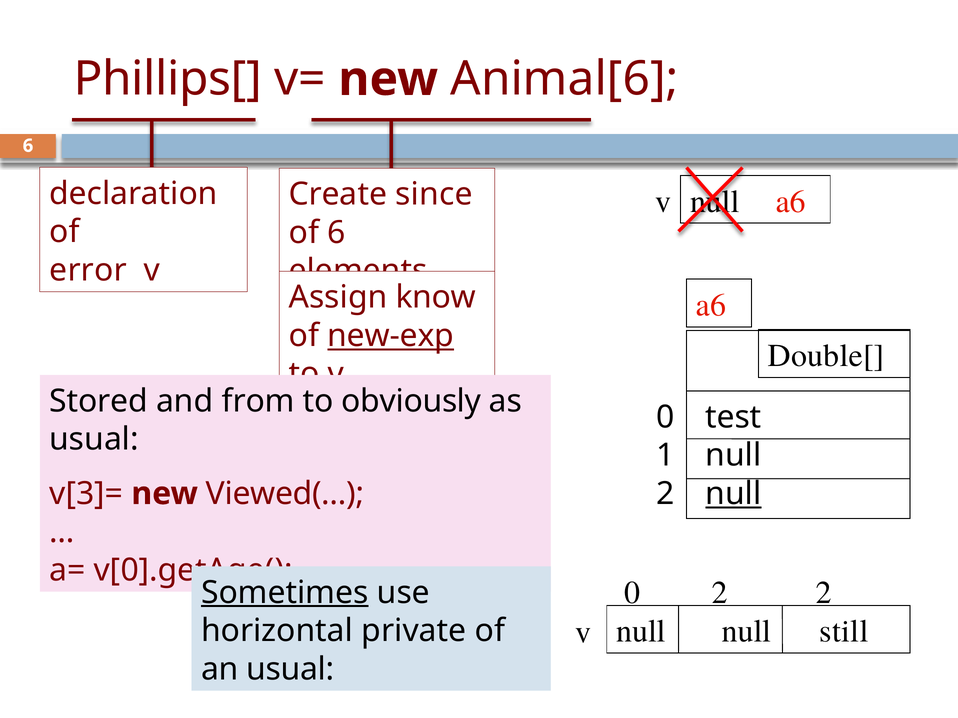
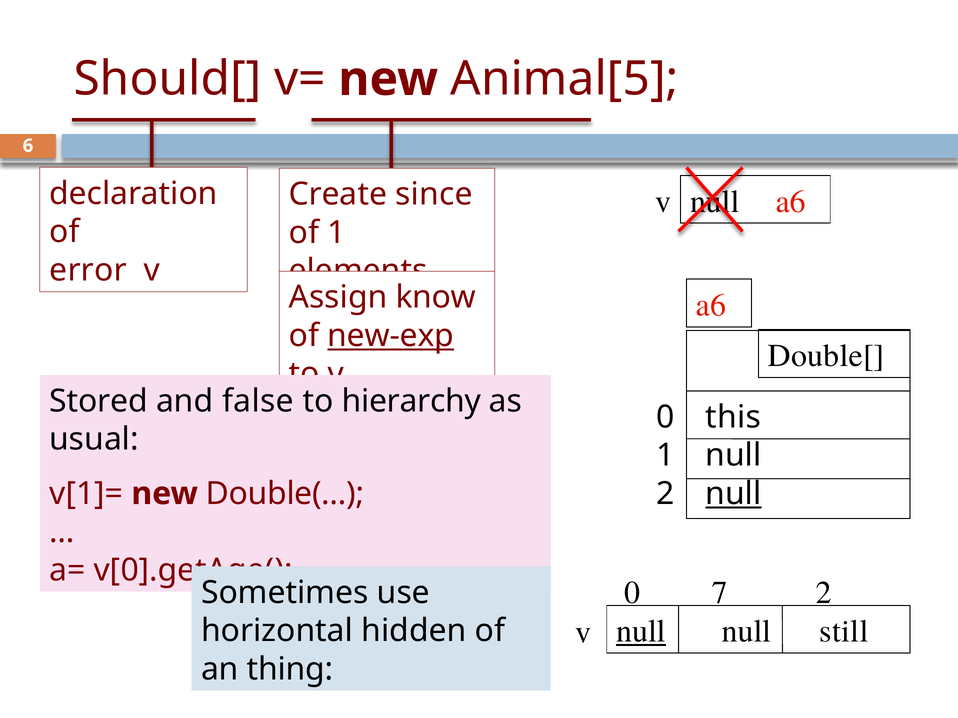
Phillips[: Phillips[ -> Should[ (168, 79)
Animal[6: Animal[6 -> Animal[5 (565, 79)
of 6: 6 -> 1 (336, 233)
from: from -> false (258, 401)
obviously: obviously -> hierarchy (411, 401)
test: test -> this (733, 417)
v[3]=: v[3]= -> v[1]= (86, 494)
Viewed(…: Viewed(… -> Double(… (285, 494)
0 2: 2 -> 7 (720, 593)
Sometimes underline: present -> none (285, 593)
null underline: none -> present (641, 632)
private: private -> hidden (414, 631)
an usual: usual -> thing (290, 670)
